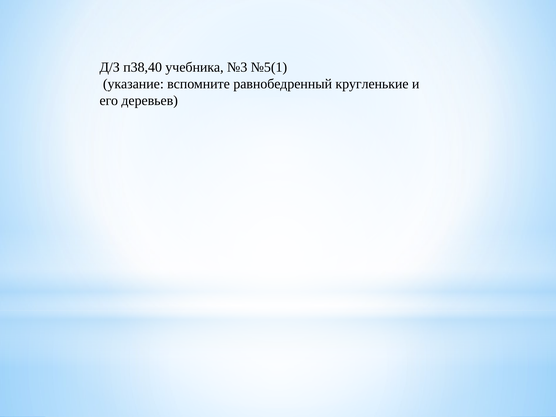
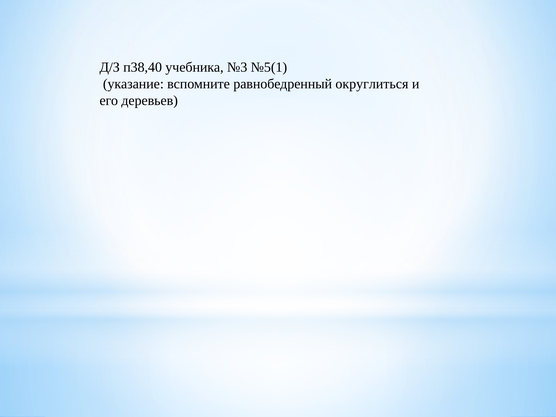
кругленькие: кругленькие -> округлиться (372, 84)
